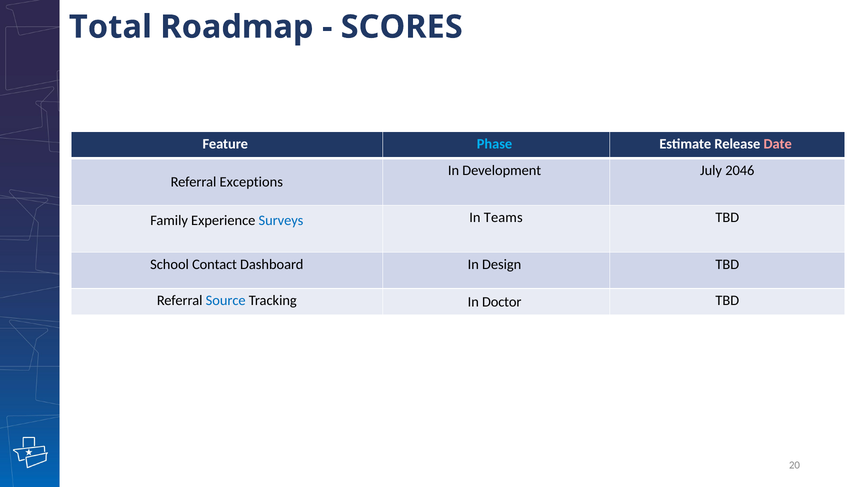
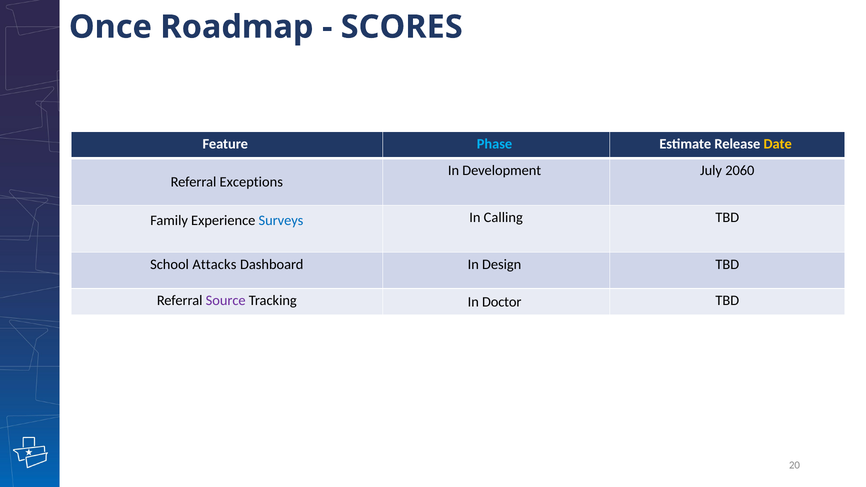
Total: Total -> Once (110, 27)
Date colour: pink -> yellow (778, 144)
2046: 2046 -> 2060 (740, 170)
Teams: Teams -> Calling (503, 217)
Contact: Contact -> Attacks (214, 265)
Source colour: blue -> purple (226, 301)
